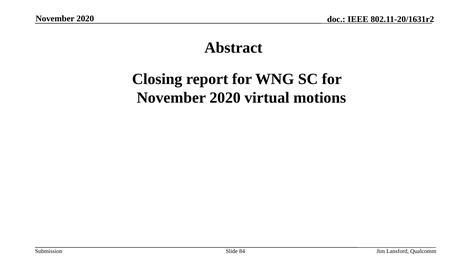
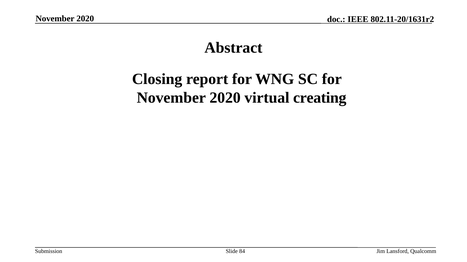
motions: motions -> creating (320, 98)
